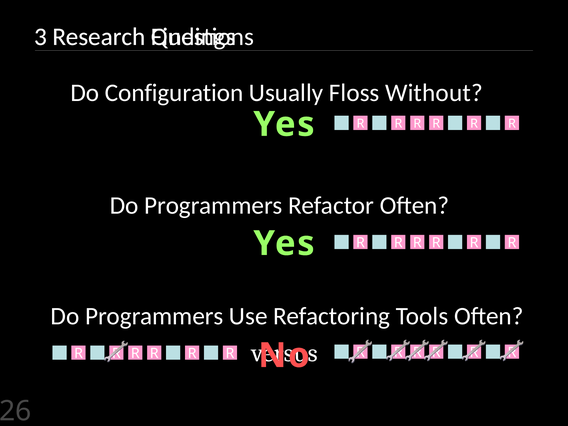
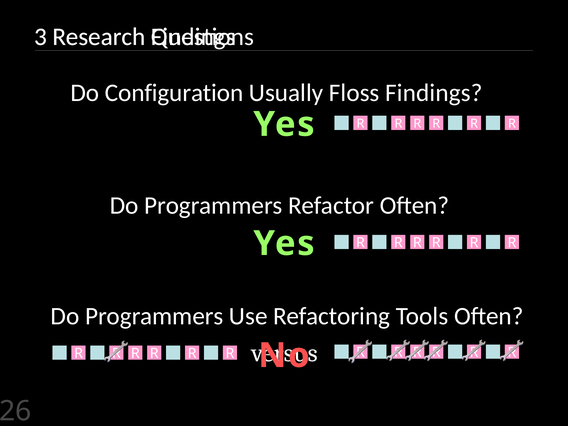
Floss Without: Without -> Findings (434, 93)
